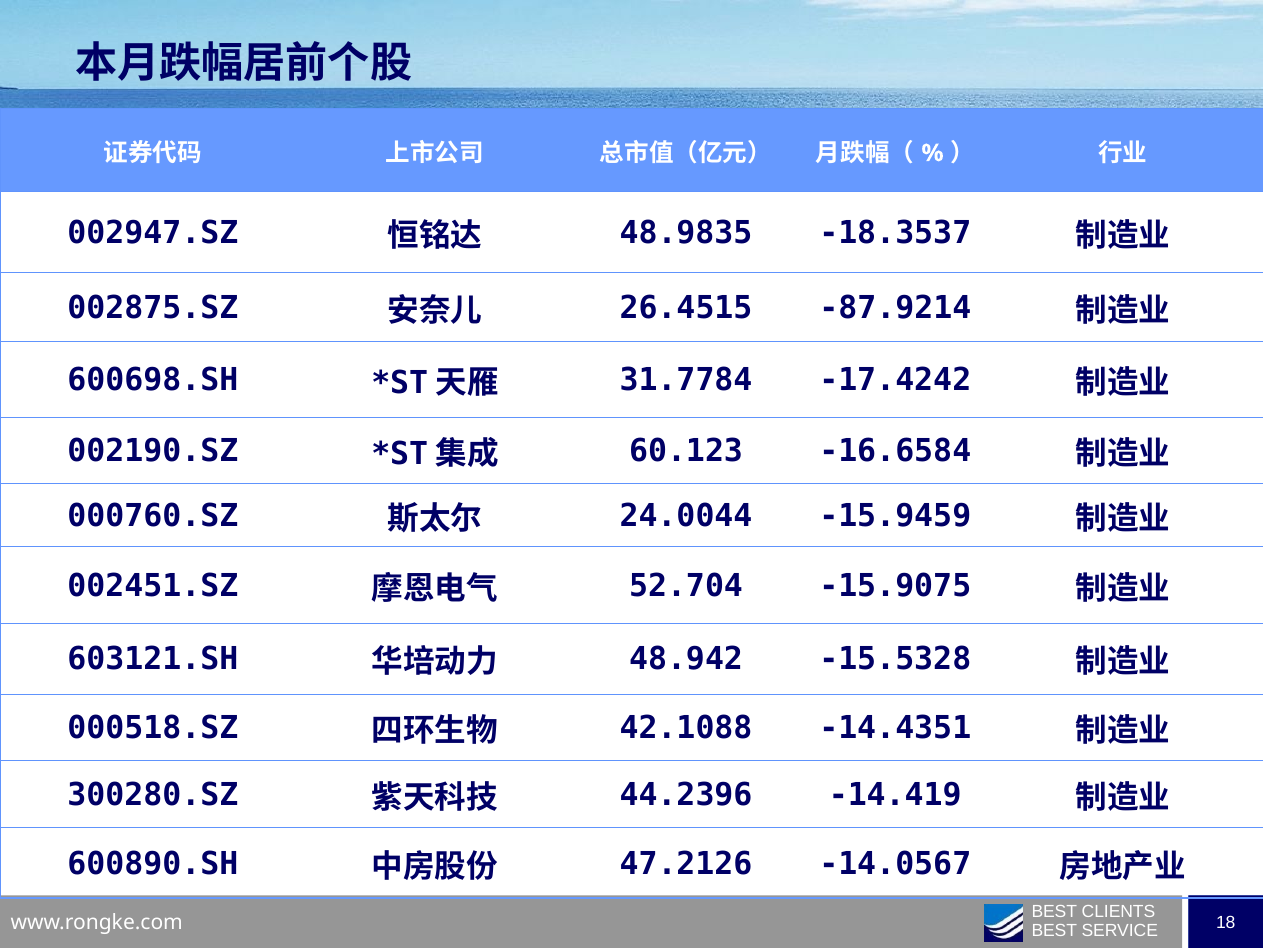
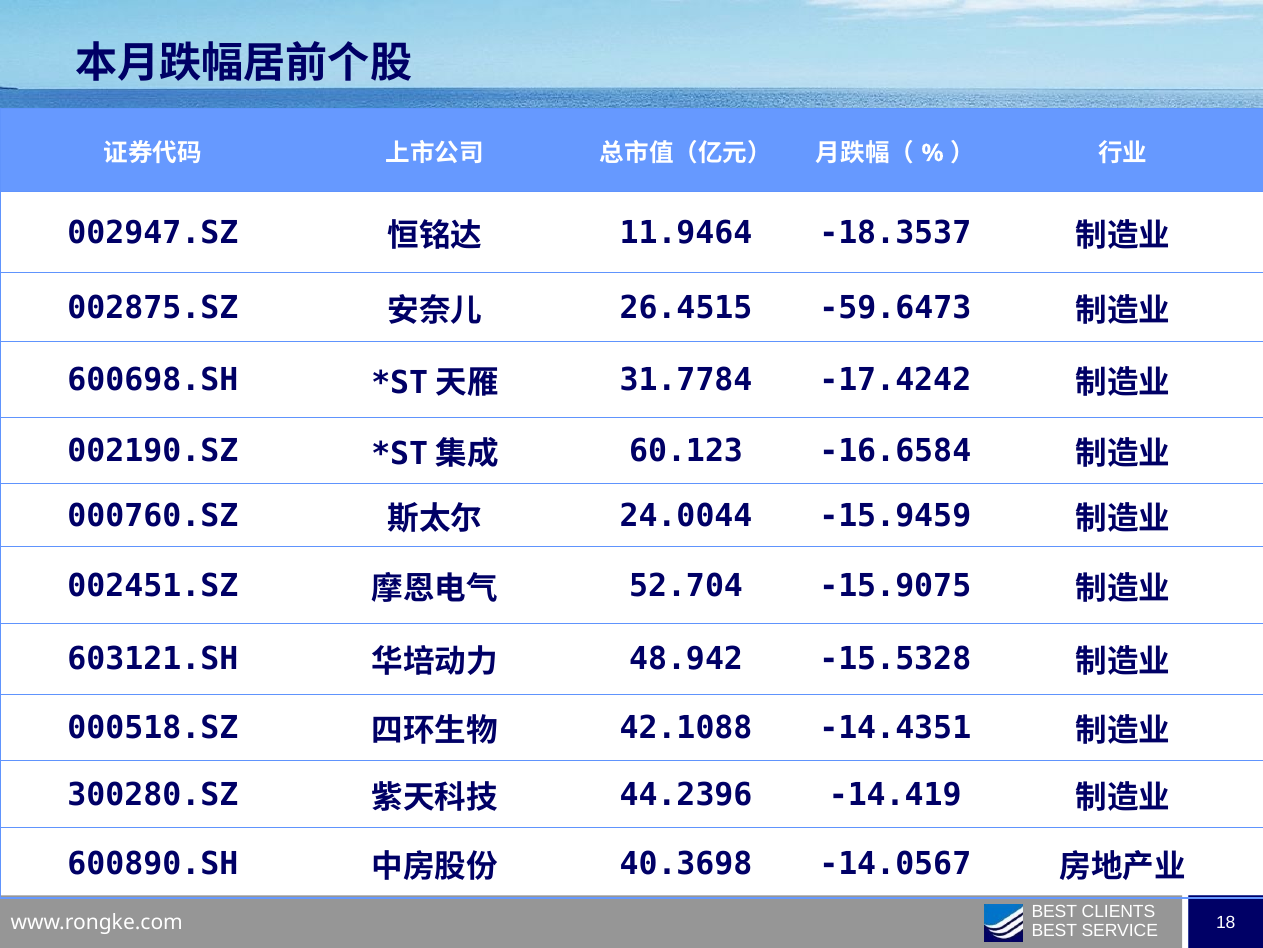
48.9835: 48.9835 -> 11.9464 (686, 233)
-87.9214: -87.9214 -> -59.6473 (895, 308)
47.2126: 47.2126 -> 40.3698 (686, 863)
